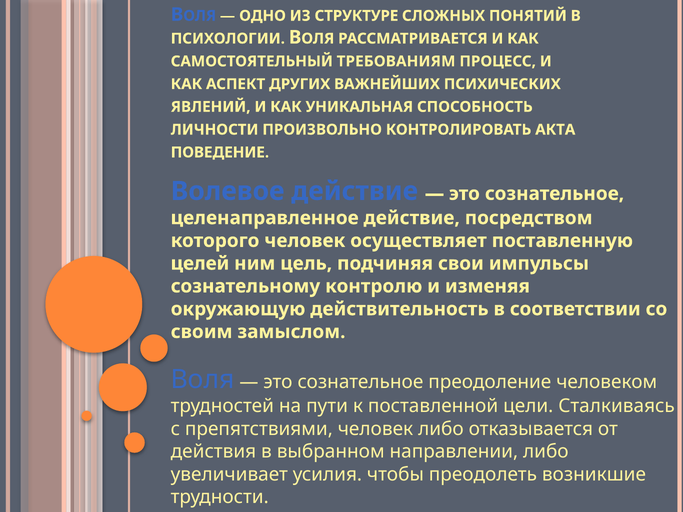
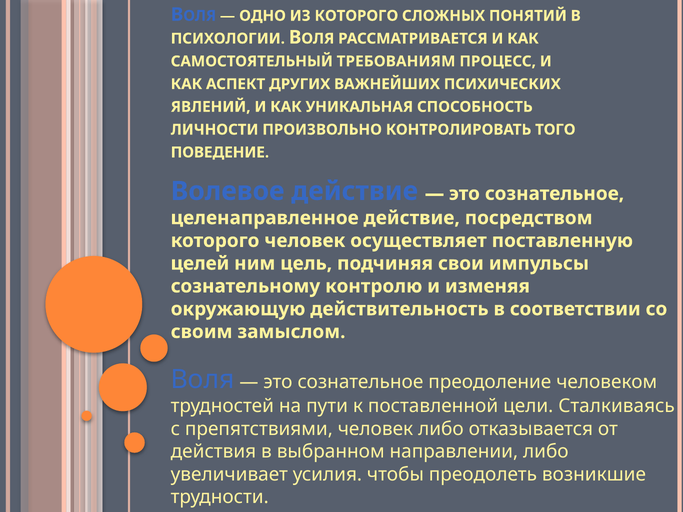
ИЗ СТРУКТУРЕ: СТРУКТУРЕ -> КОТОРОГО (356, 16)
АКТА: АКТА -> ТОГО (555, 130)
